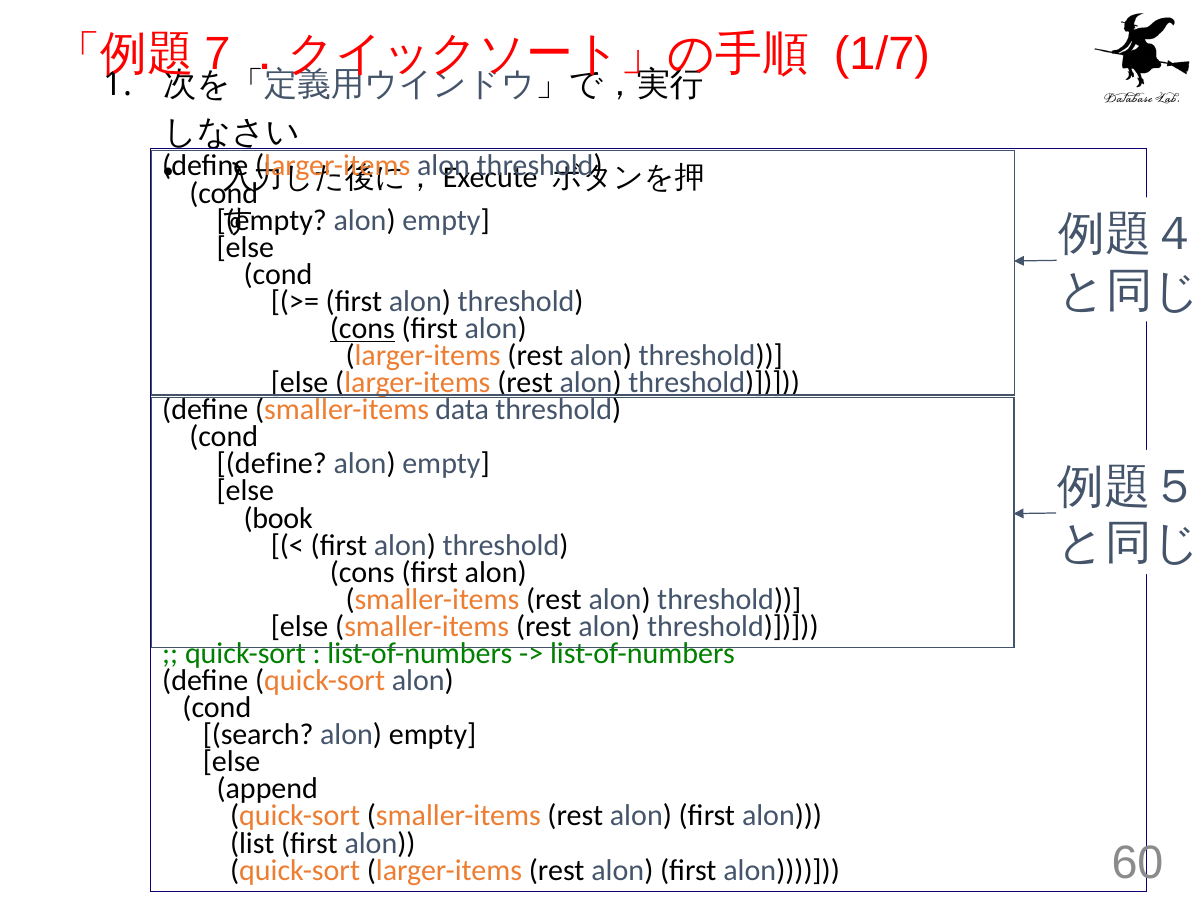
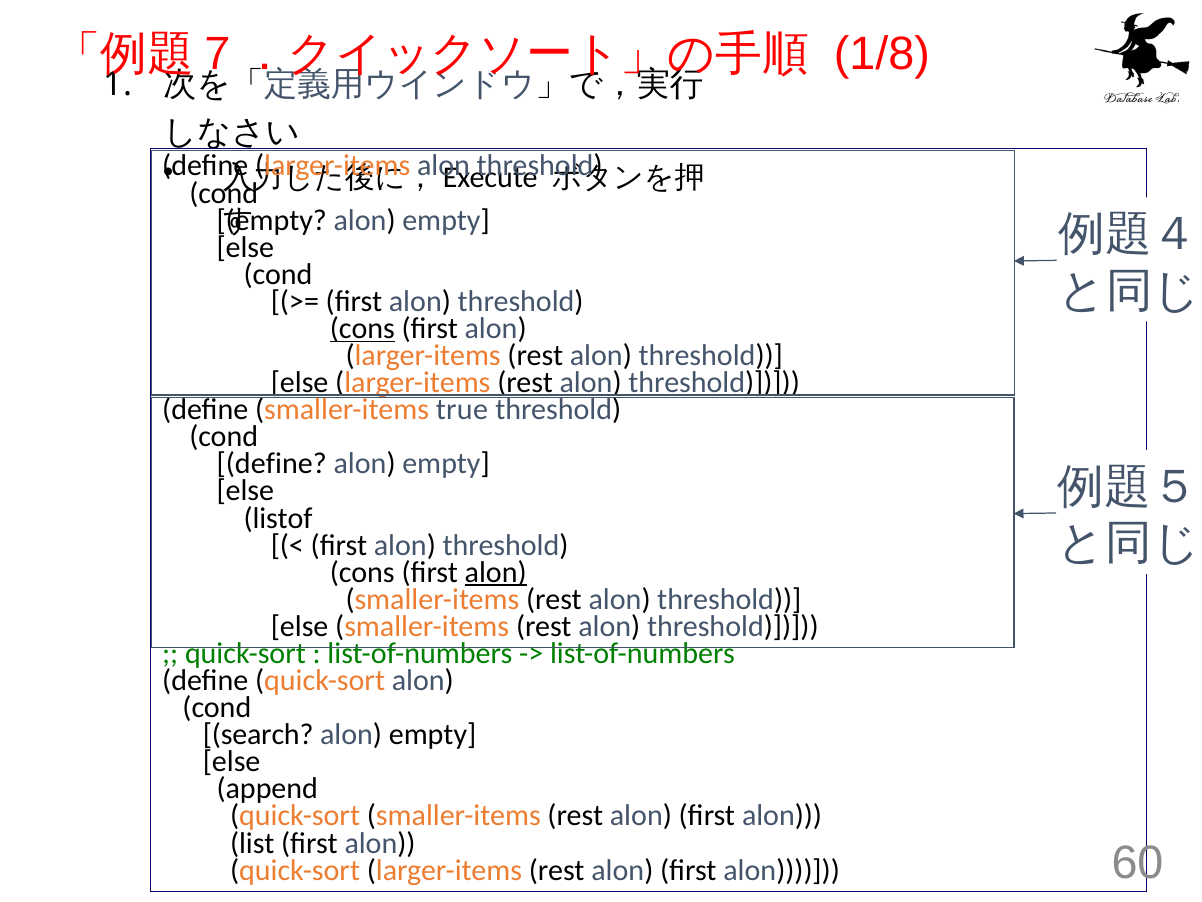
1/7: 1/7 -> 1/8 (882, 54)
data: data -> true (462, 410)
book: book -> listof (278, 518)
alon underline: none -> present (496, 572)
